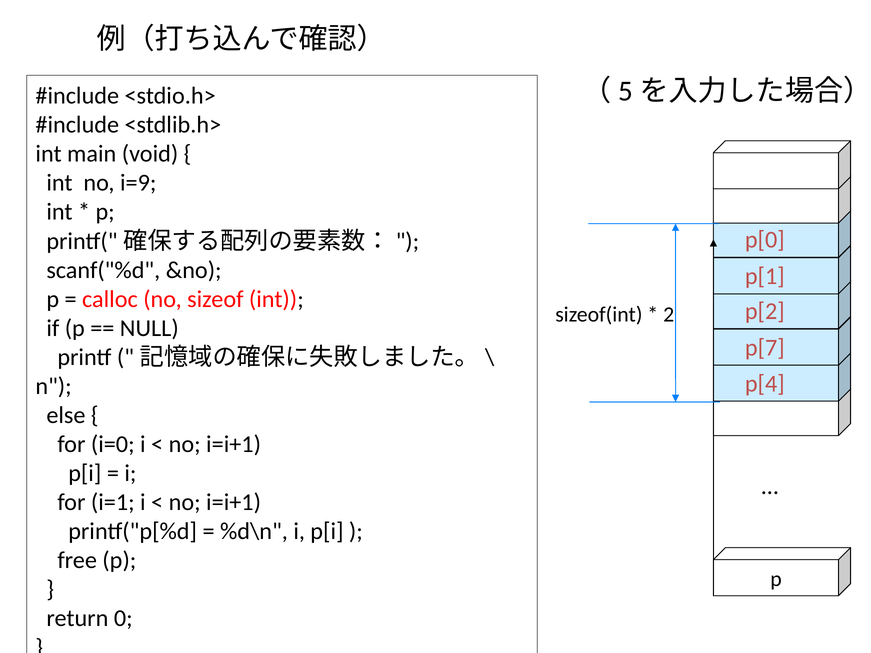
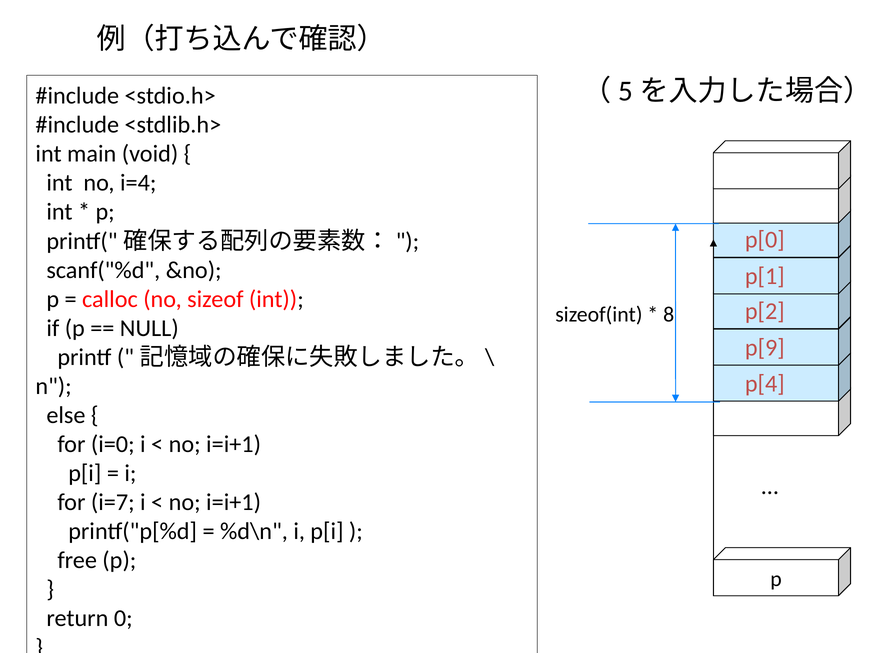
i=9: i=9 -> i=4 (138, 183)
2: 2 -> 8 (669, 315)
p[7: p[7 -> p[9 (765, 348)
i=1: i=1 -> i=7 (113, 503)
